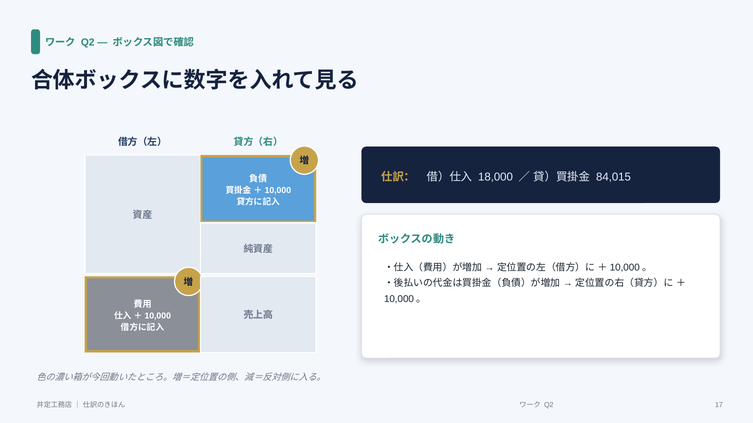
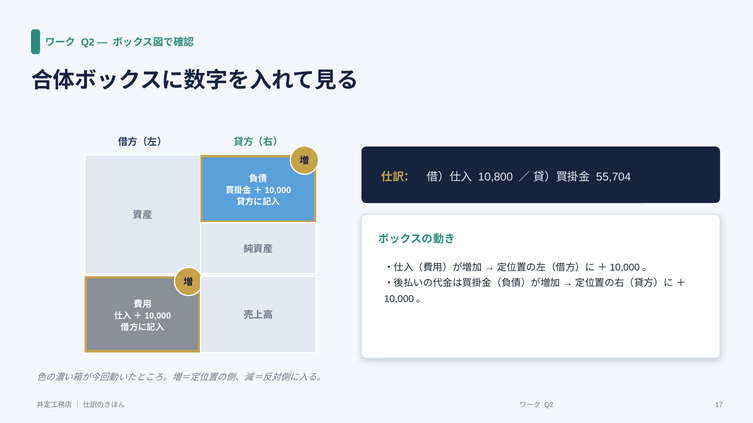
18,000: 18,000 -> 10,800 (496, 177)
84,015: 84,015 -> 55,704 (613, 177)
